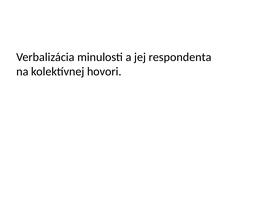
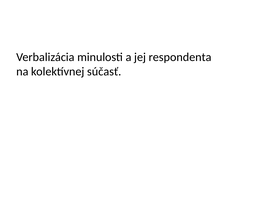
hovori: hovori -> súčasť (104, 72)
